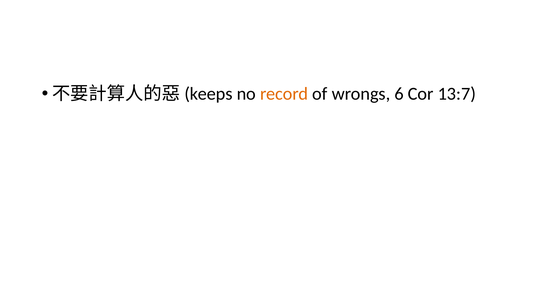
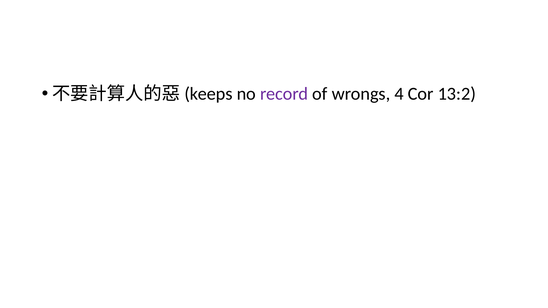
record colour: orange -> purple (284, 94)
6: 6 -> 4 (399, 94)
13:7: 13:7 -> 13:2 (457, 94)
